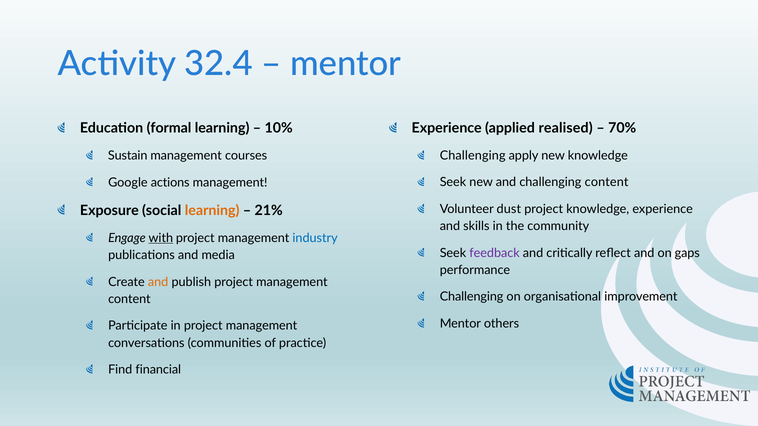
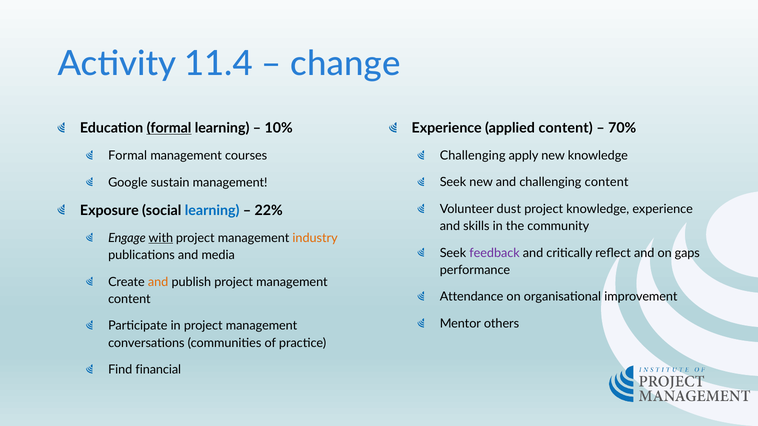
32.4: 32.4 -> 11.4 (218, 64)
mentor: mentor -> change (345, 64)
formal underline: none -> present (169, 128)
applied realised: realised -> content (566, 128)
Sustain: Sustain -> Formal (128, 156)
actions: actions -> sustain (170, 183)
learning colour: orange -> blue (212, 211)
21%: 21% -> 22% (269, 211)
industry colour: blue -> orange (315, 238)
Challenging: Challenging -> Attendance (472, 297)
